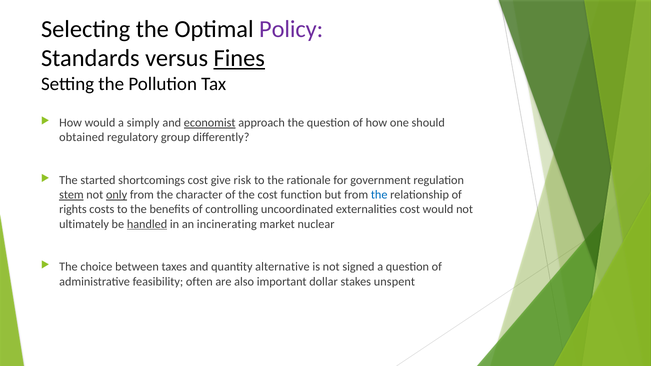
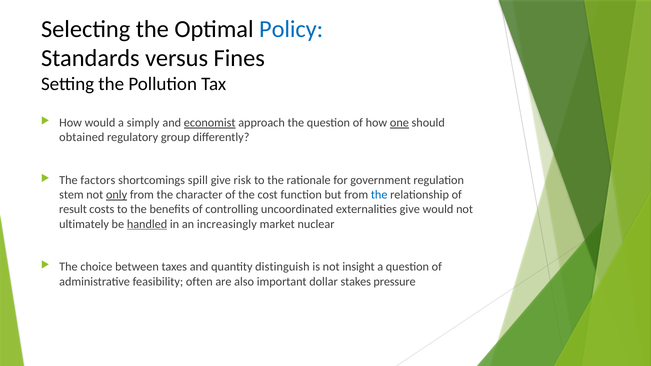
Policy colour: purple -> blue (291, 29)
Fines underline: present -> none (239, 58)
one underline: none -> present (399, 123)
started: started -> factors (98, 180)
shortcomings cost: cost -> spill (198, 180)
stem underline: present -> none (71, 195)
rights: rights -> result (73, 210)
externalities cost: cost -> give (410, 210)
incinerating: incinerating -> increasingly (227, 224)
alternative: alternative -> distinguish (282, 267)
signed: signed -> insight (359, 267)
unspent: unspent -> pressure (395, 282)
